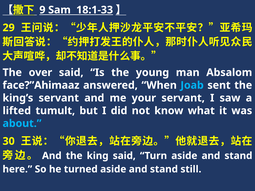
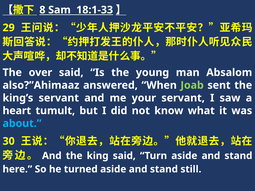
9: 9 -> 8 (42, 10)
face?”Ahimaaz: face?”Ahimaaz -> also?”Ahimaaz (41, 85)
Joab colour: light blue -> light green (192, 85)
lifted: lifted -> heart (17, 111)
